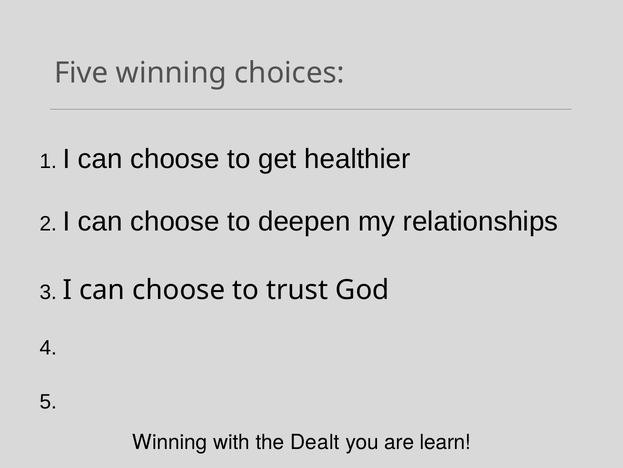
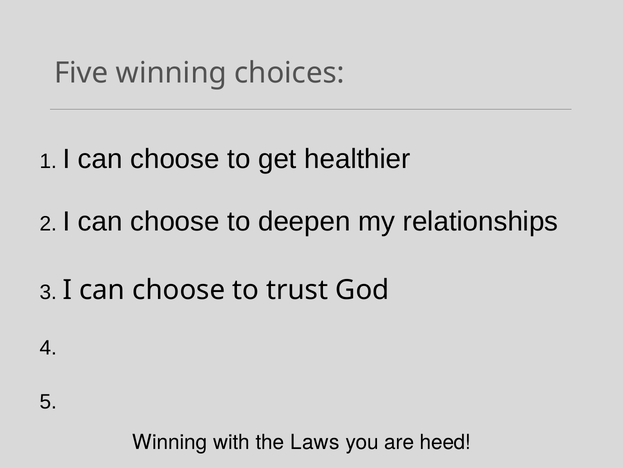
Dealt: Dealt -> Laws (315, 441)
learn: learn -> heed (446, 441)
